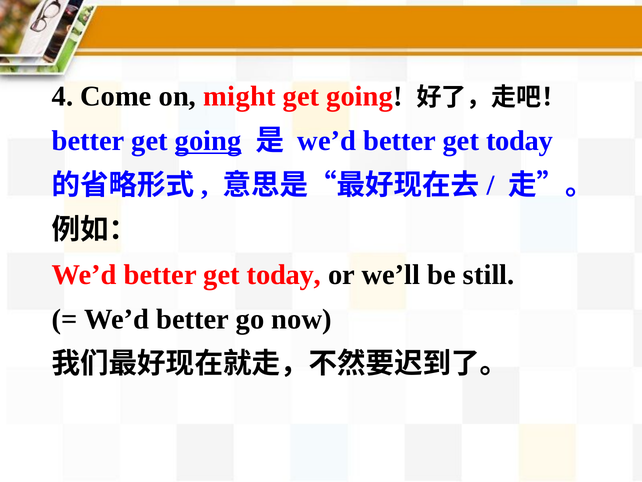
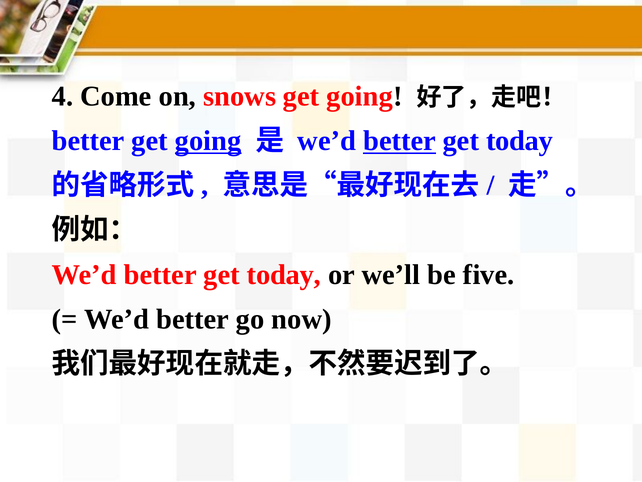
might: might -> snows (240, 96)
better underline: none -> present (400, 141)
still: still -> five (489, 274)
